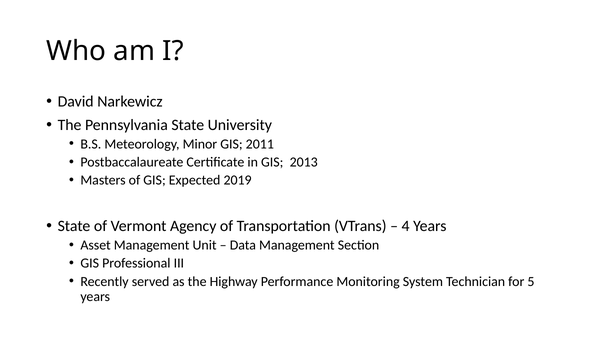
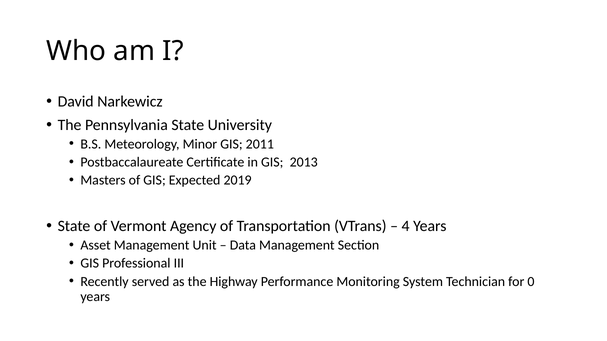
5: 5 -> 0 (531, 282)
